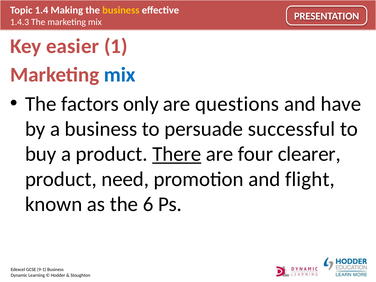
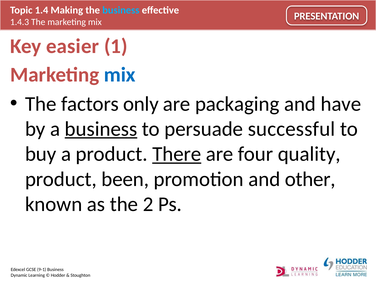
business colour: yellow -> light blue (121, 10)
questions: questions -> packaging (237, 104)
business underline: none -> present (101, 129)
clearer: clearer -> quality (309, 154)
need: need -> been (125, 179)
flight: flight -> other (310, 179)
6: 6 -> 2 (148, 204)
